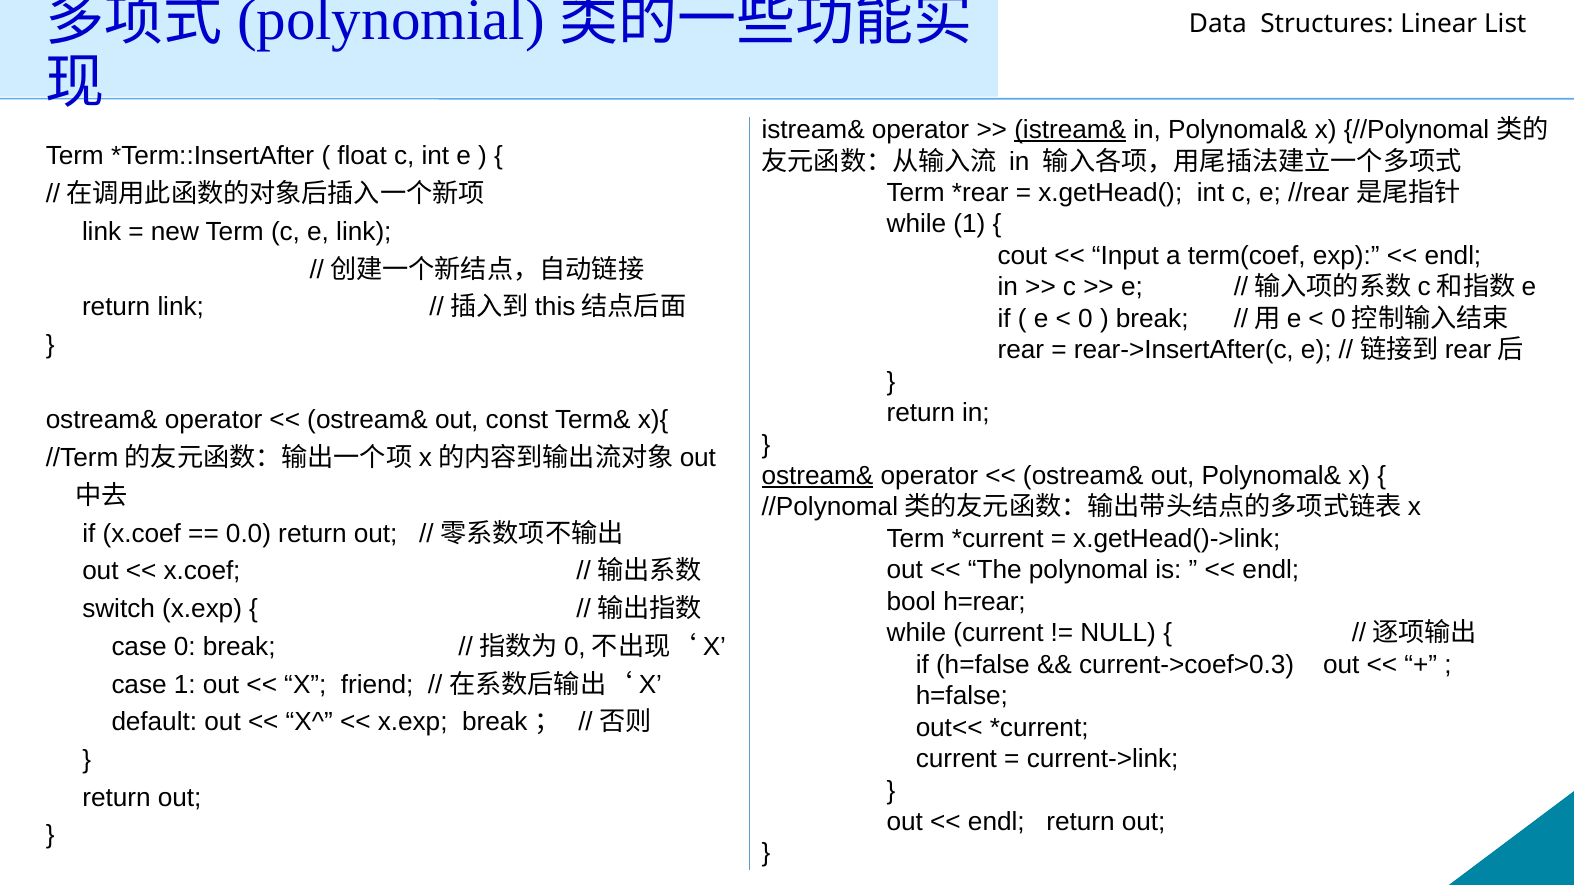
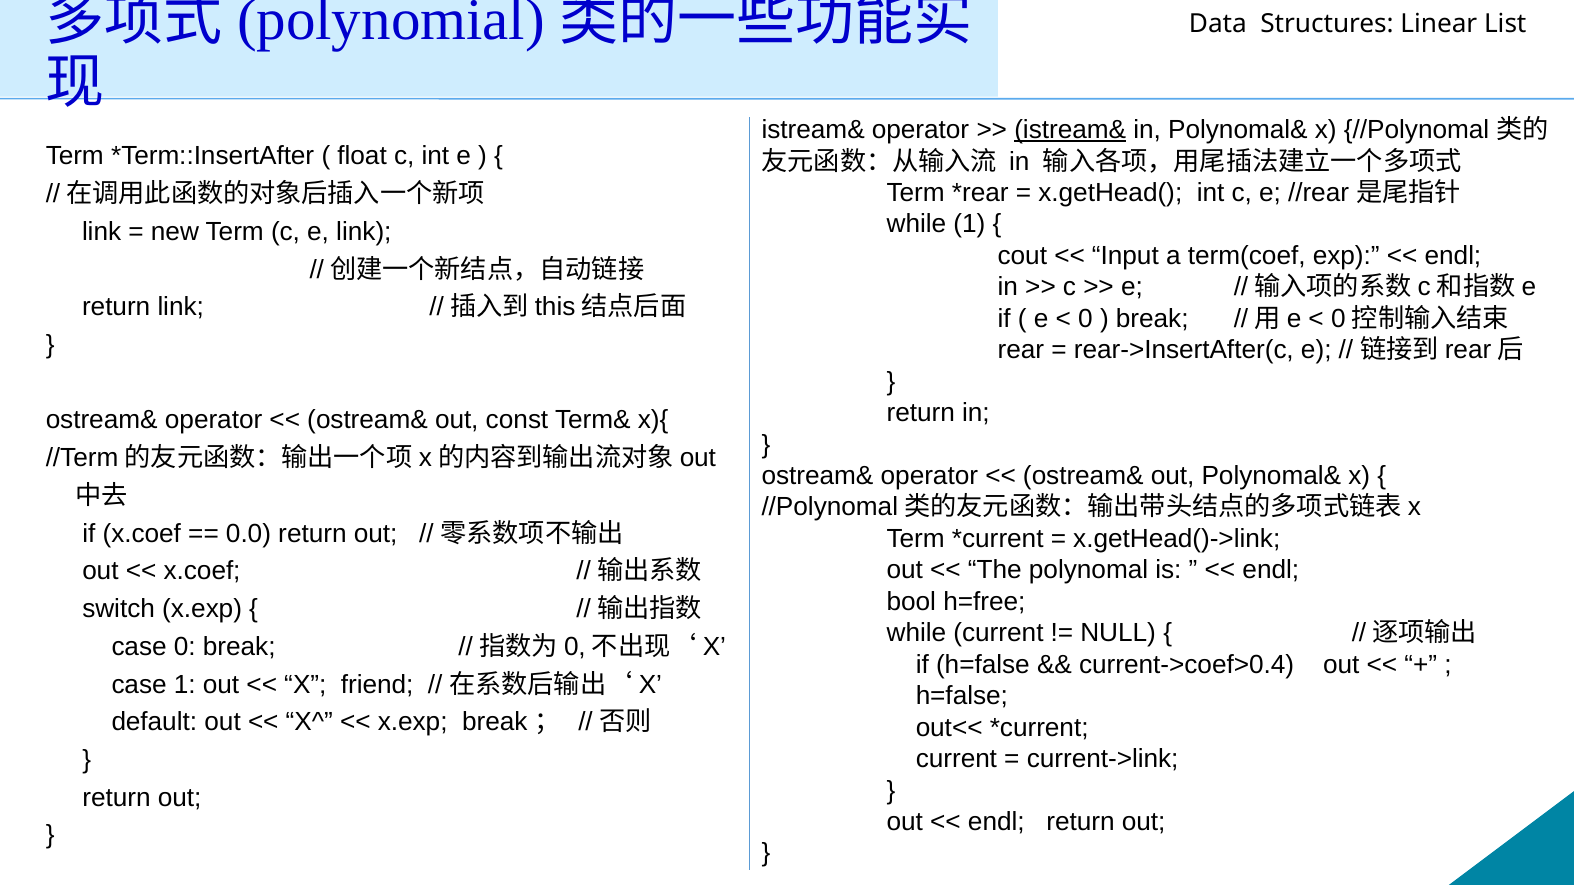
ostream& underline: present -> none (818, 476)
h=rear: h=rear -> h=free (984, 602)
current->coef>0.3: current->coef>0.3 -> current->coef>0.4 (1187, 665)
